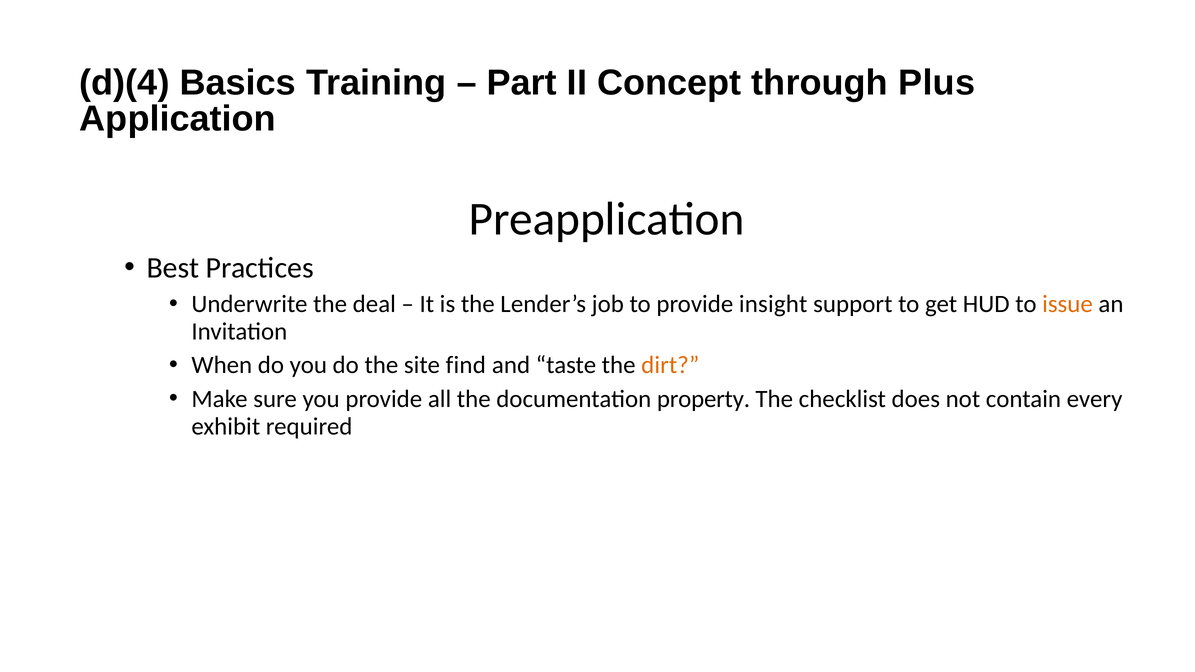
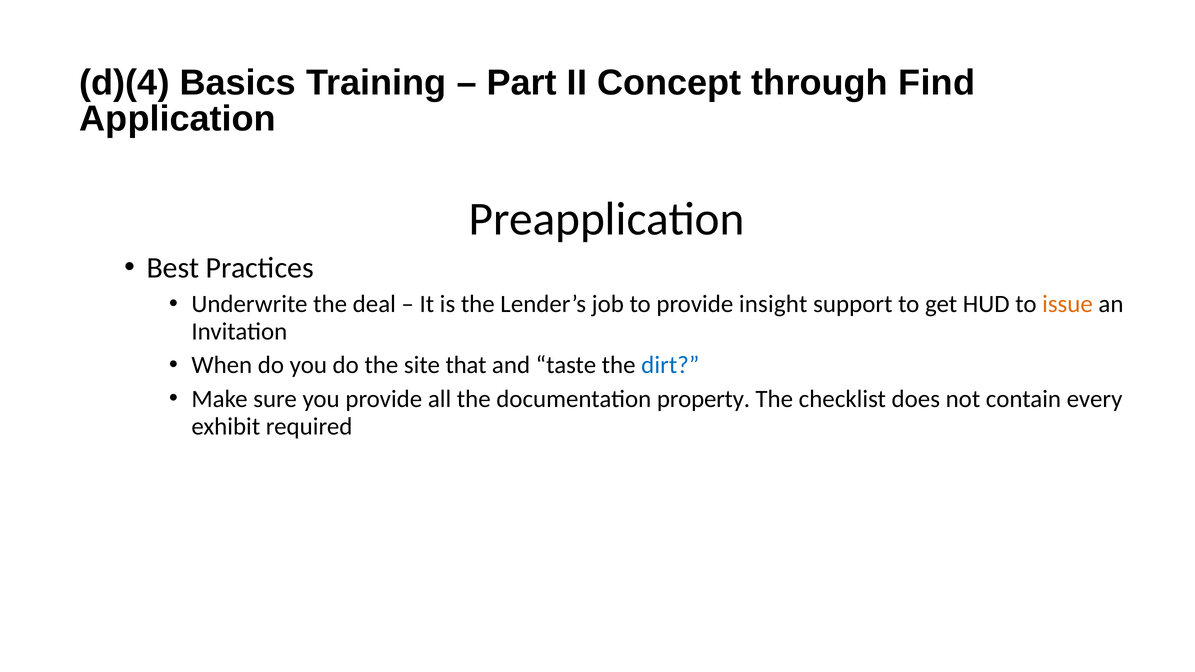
Plus: Plus -> Find (937, 83)
find: find -> that (466, 365)
dirt colour: orange -> blue (670, 365)
